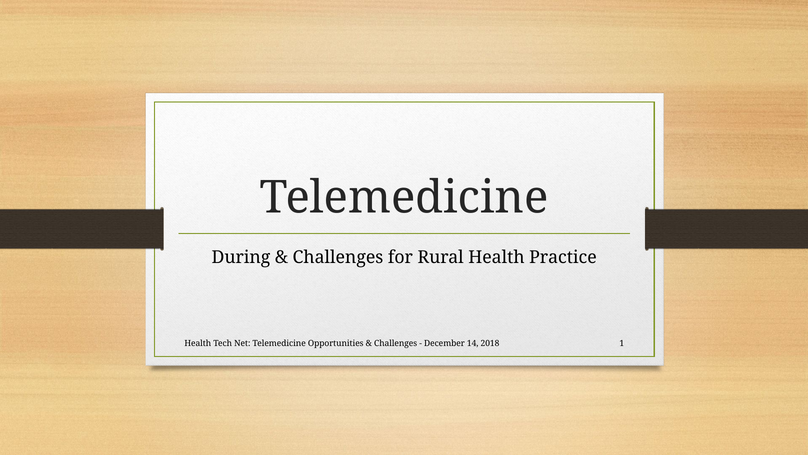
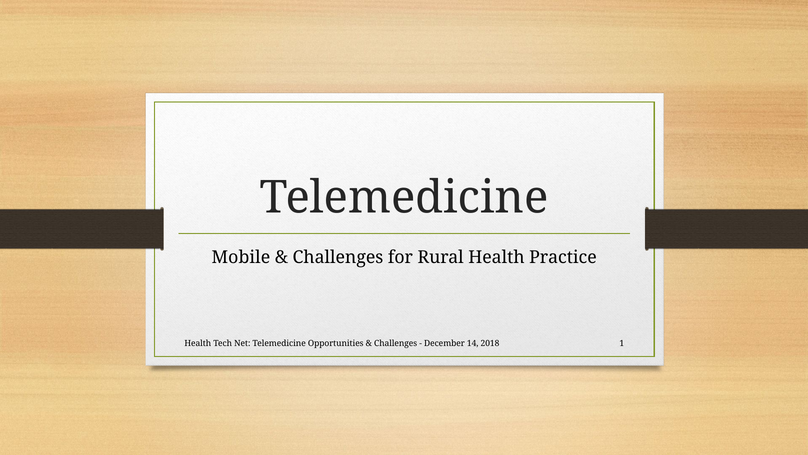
During: During -> Mobile (241, 257)
